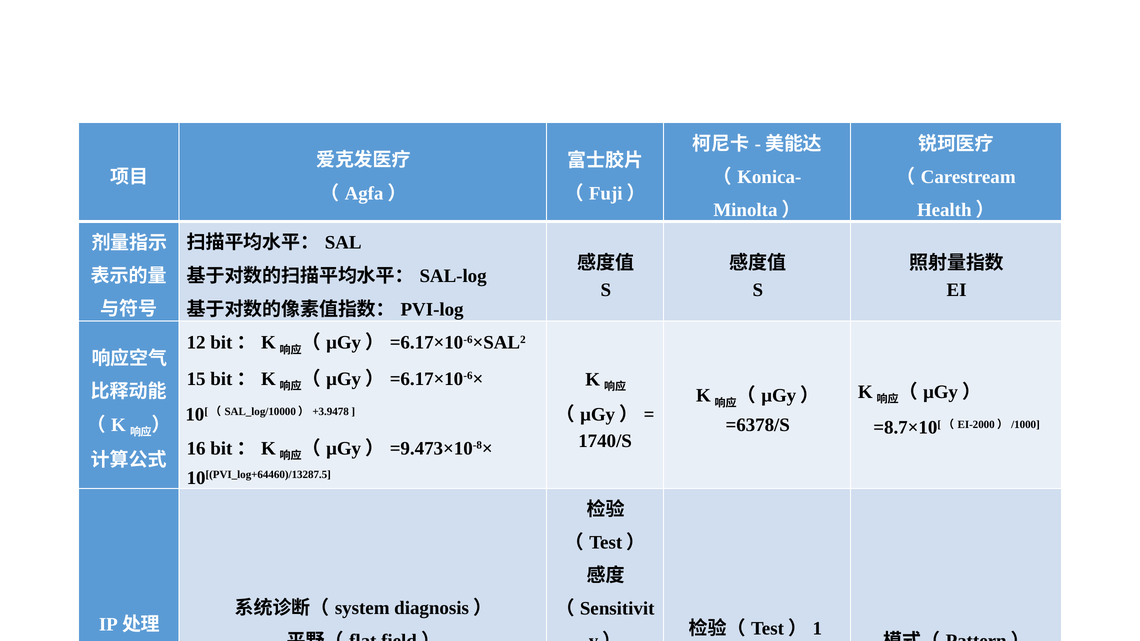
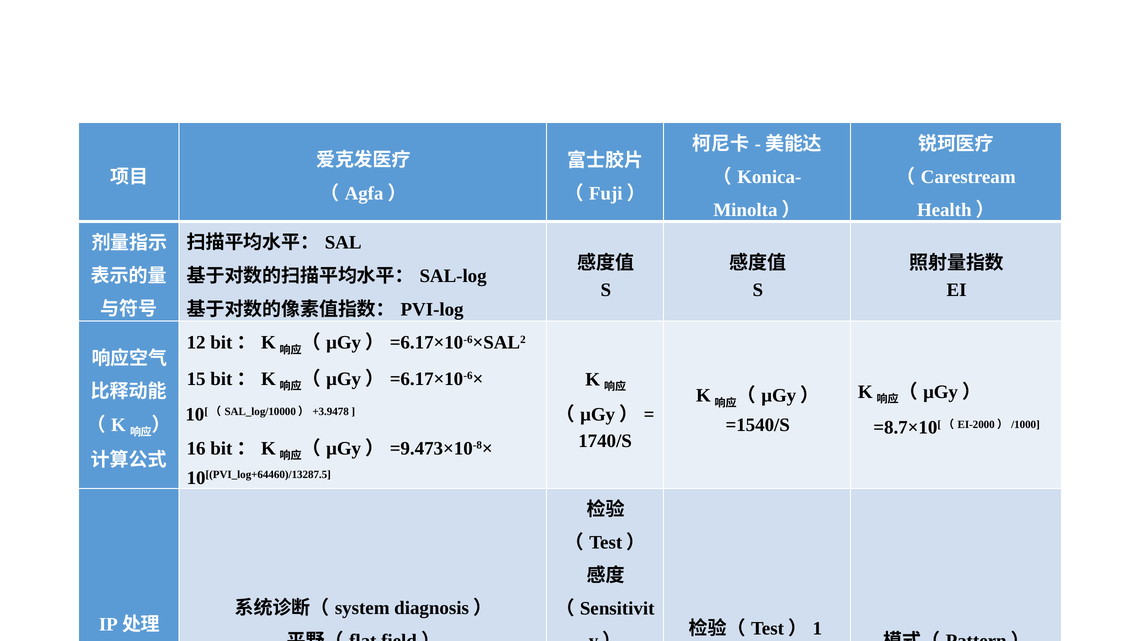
=6378/S: =6378/S -> =1540/S (758, 425)
